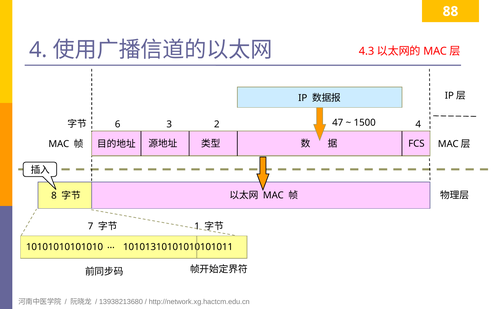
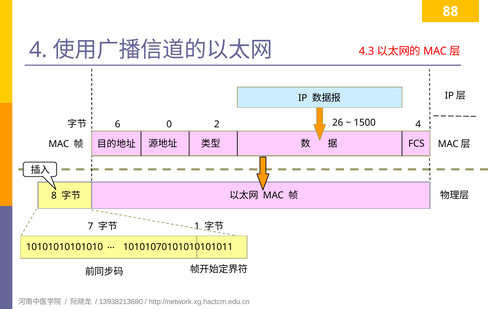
47: 47 -> 26 (338, 123)
3: 3 -> 0 (169, 124)
10101310101010101011: 10101310101010101011 -> 10101070101010101011 (178, 247)
